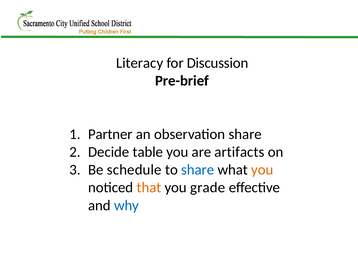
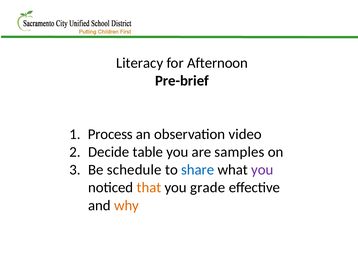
Discussion: Discussion -> Afternoon (218, 63)
Partner: Partner -> Process (110, 134)
observation share: share -> video (245, 134)
artifacts: artifacts -> samples (239, 152)
you colour: orange -> purple (262, 169)
why colour: blue -> orange (126, 205)
